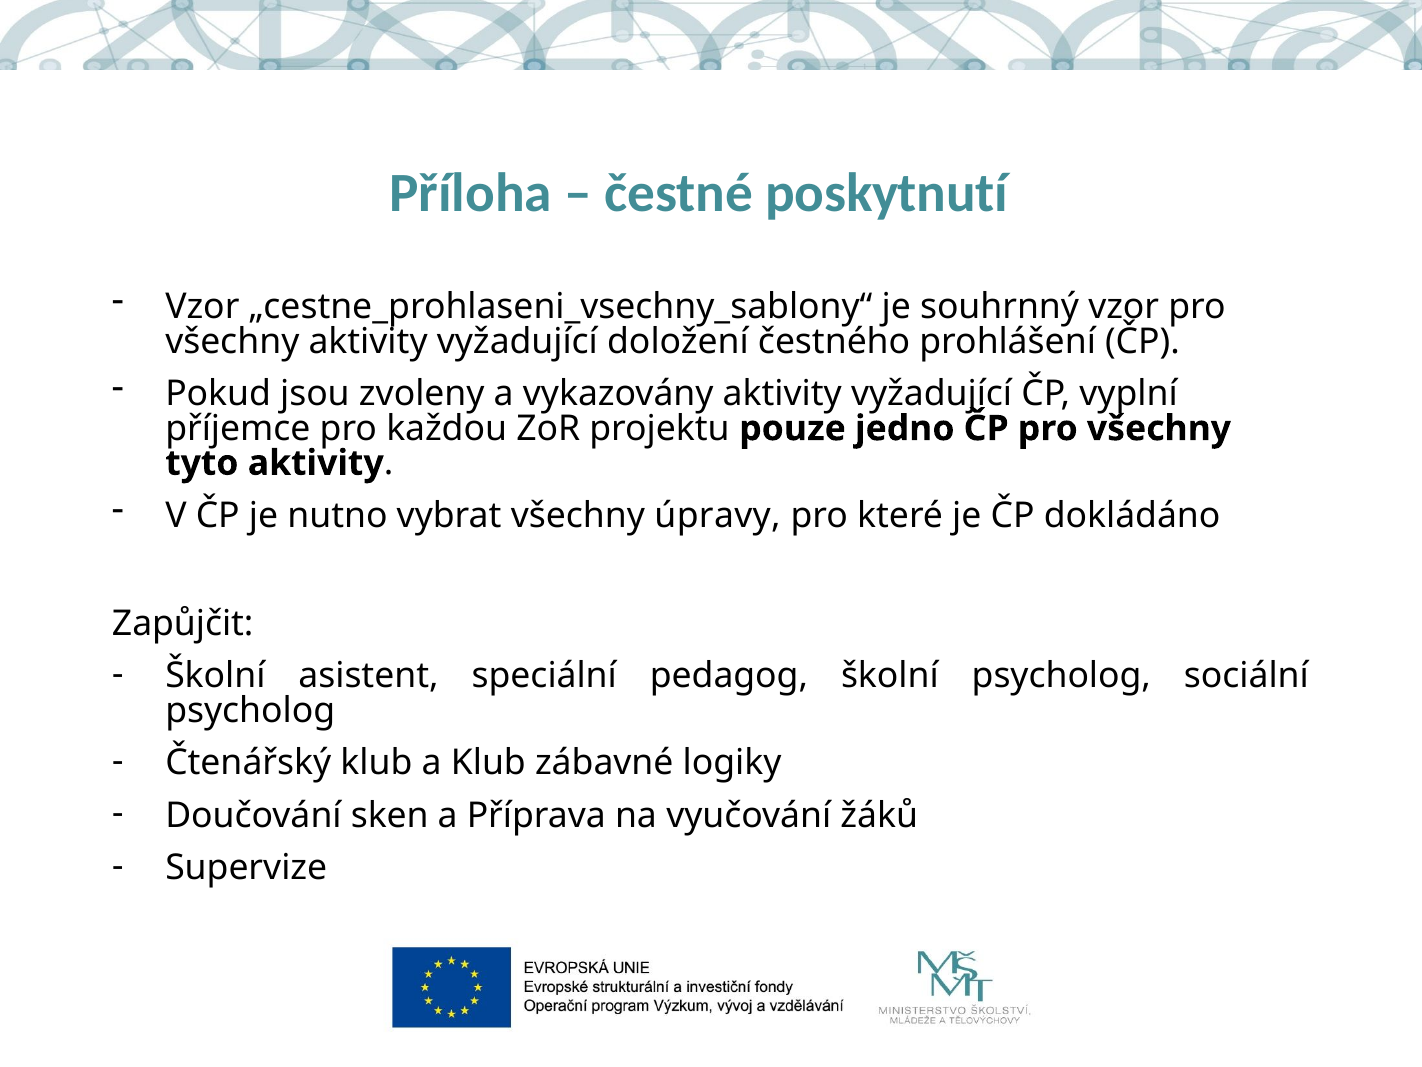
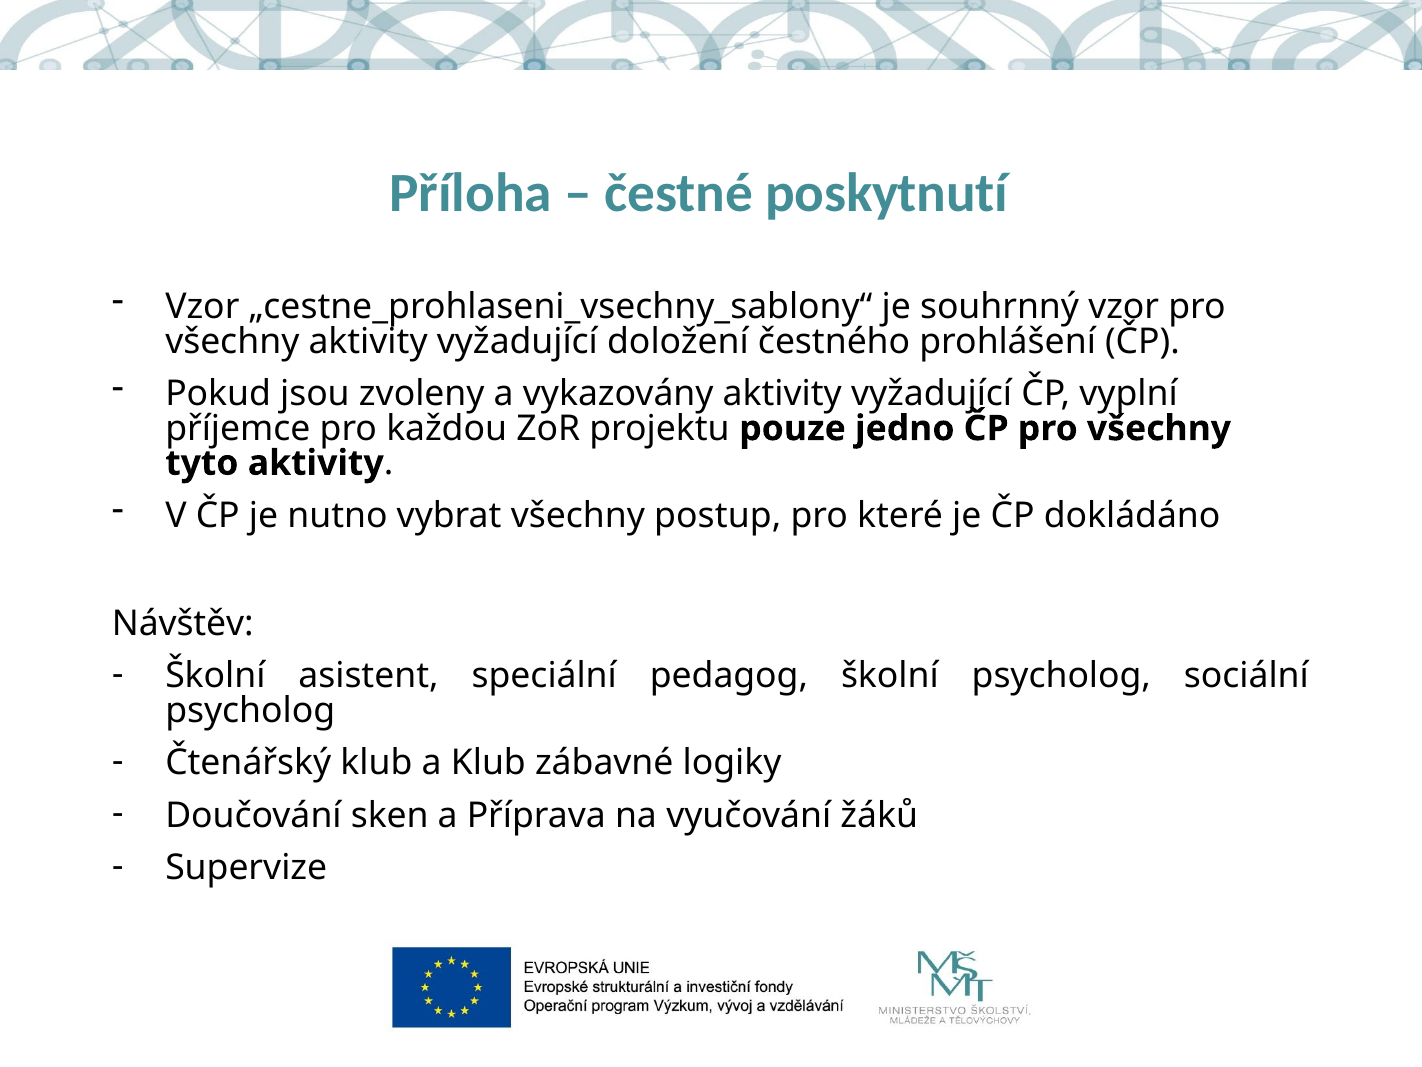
úpravy: úpravy -> postup (718, 515)
Zapůjčit: Zapůjčit -> Návštěv (183, 624)
